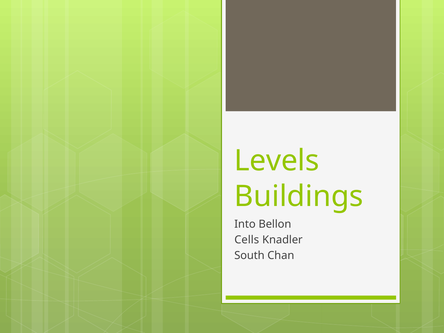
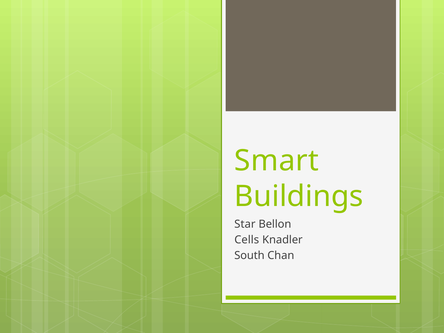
Levels: Levels -> Smart (277, 161)
Into: Into -> Star (245, 224)
